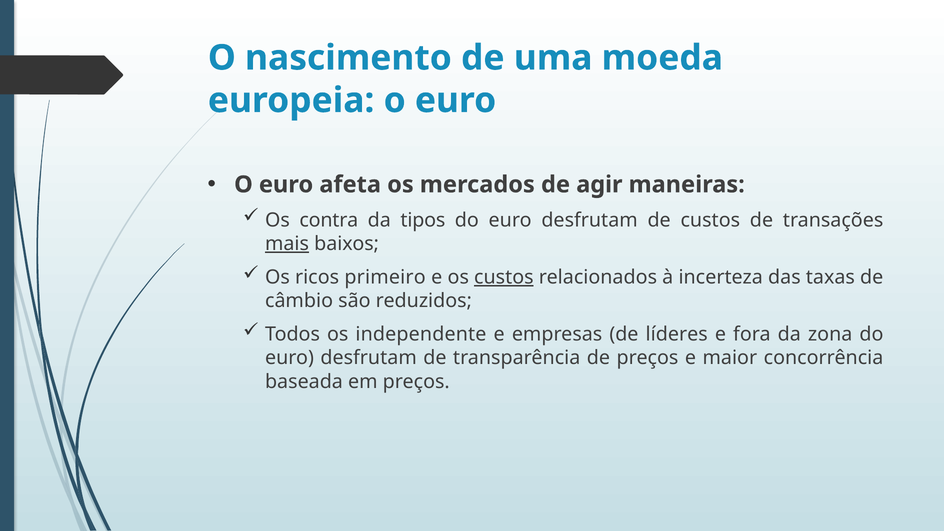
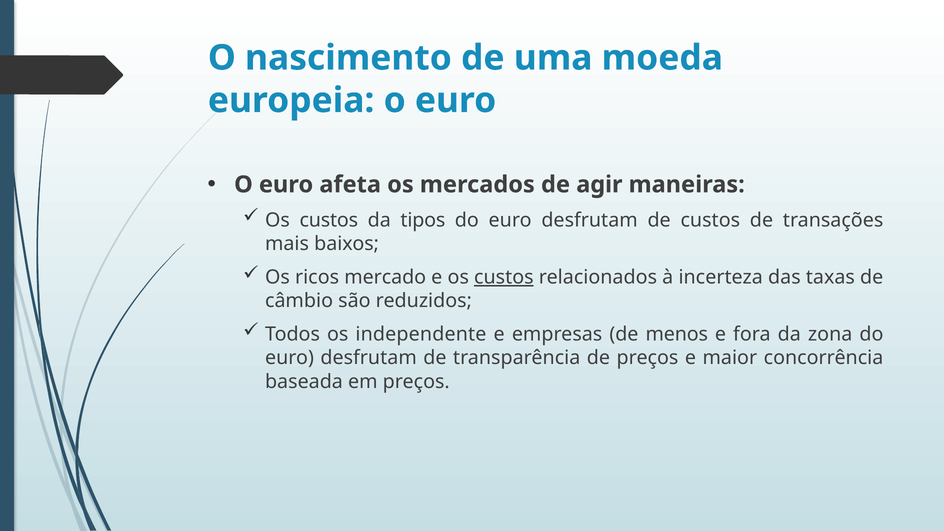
contra: contra -> custos (329, 220)
mais underline: present -> none (287, 244)
primeiro: primeiro -> mercado (385, 277)
líderes: líderes -> menos (677, 334)
